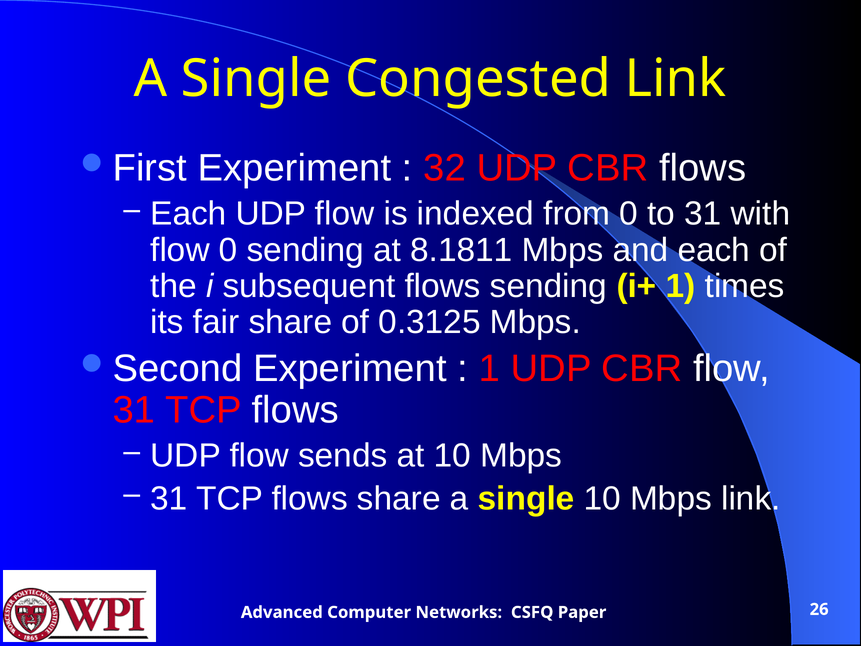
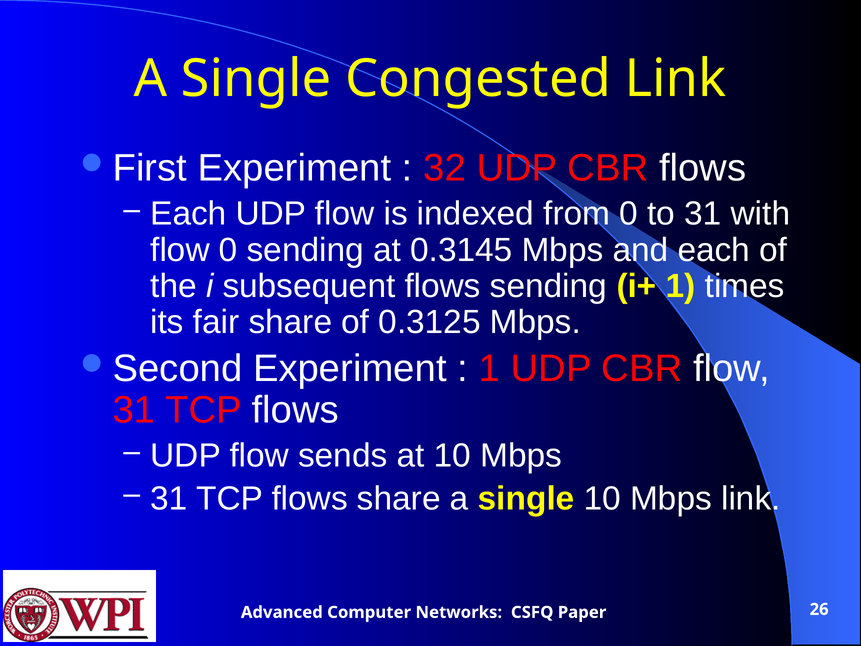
8.1811: 8.1811 -> 0.3145 (461, 250)
